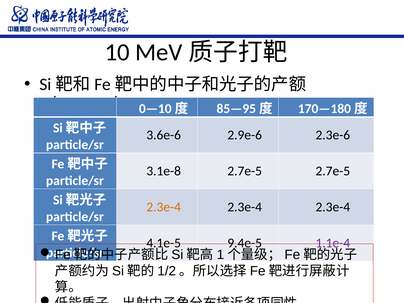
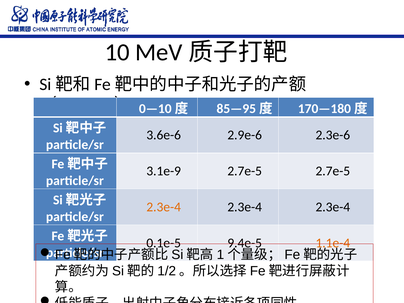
3.1e-8: 3.1e-8 -> 3.1e-9 (164, 171)
4.1e-5: 4.1e-5 -> 0.1e-5 (164, 243)
1.1e-4 colour: purple -> orange (333, 243)
